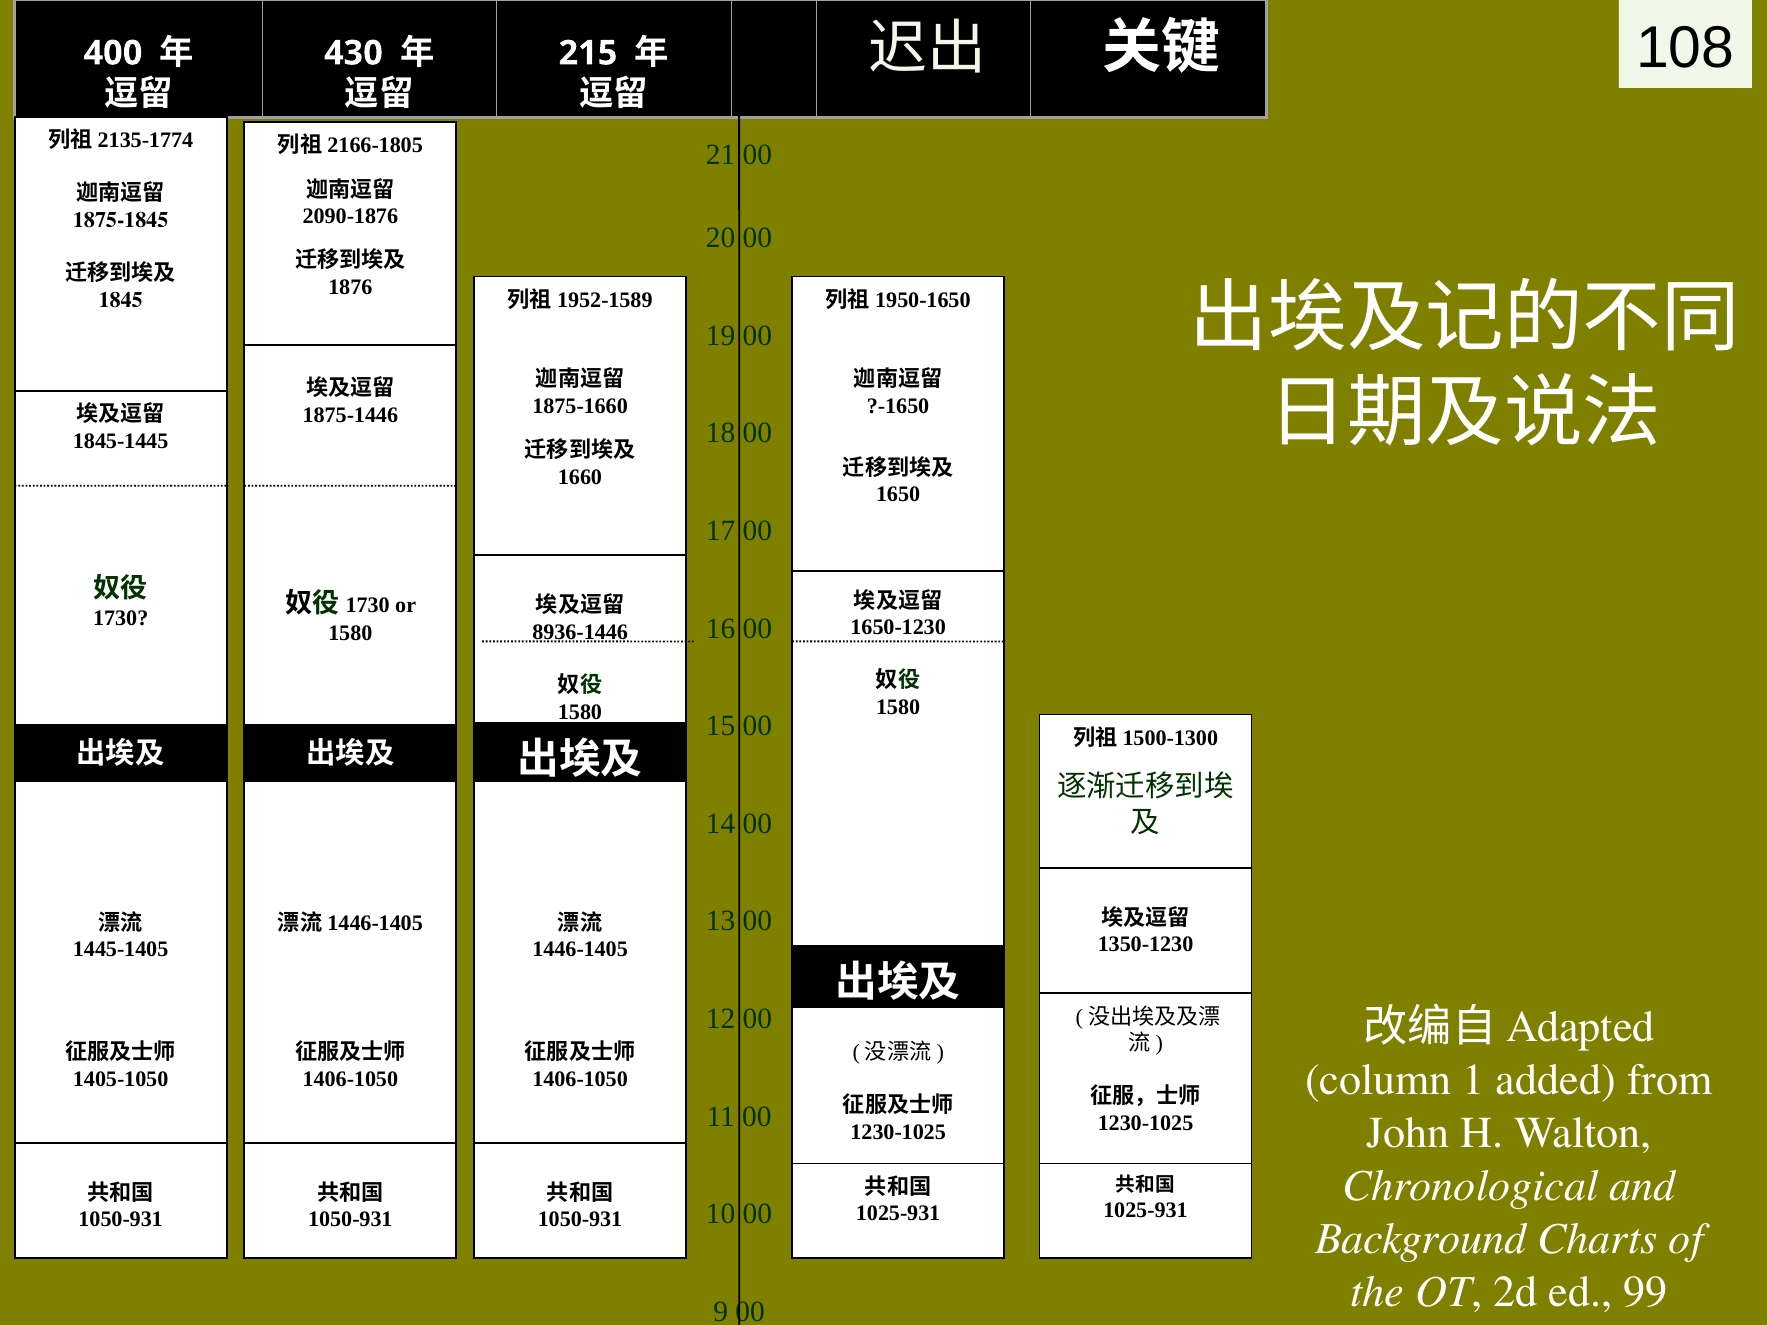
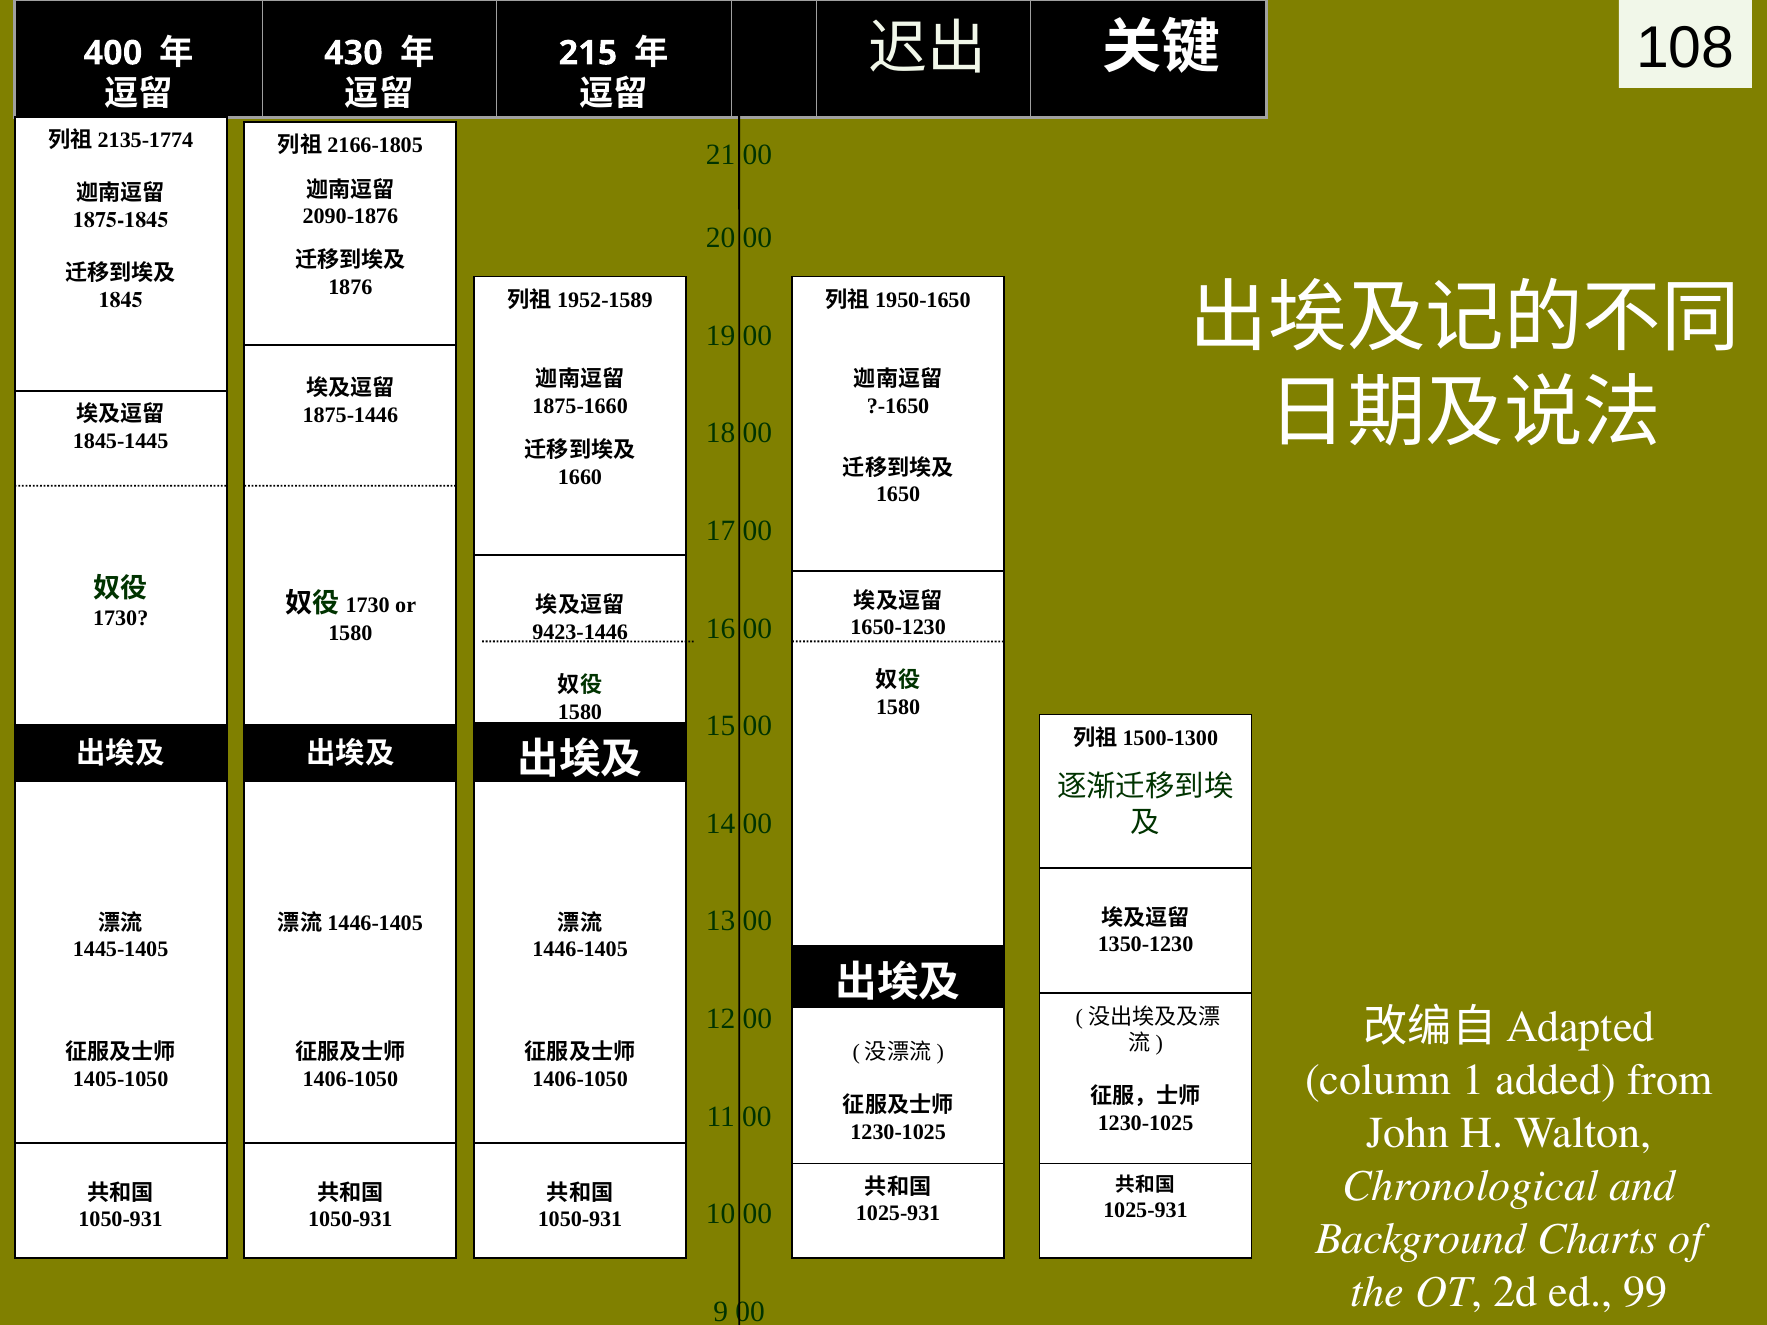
8936-1446: 8936-1446 -> 9423-1446 (580, 632)
